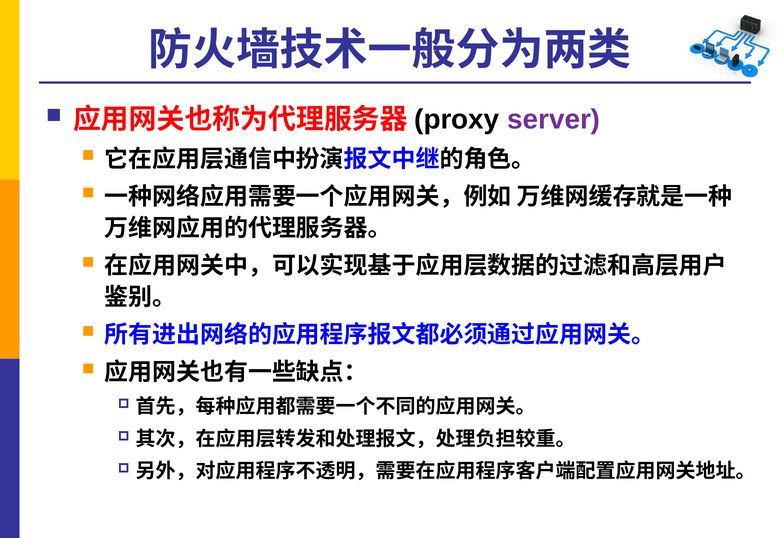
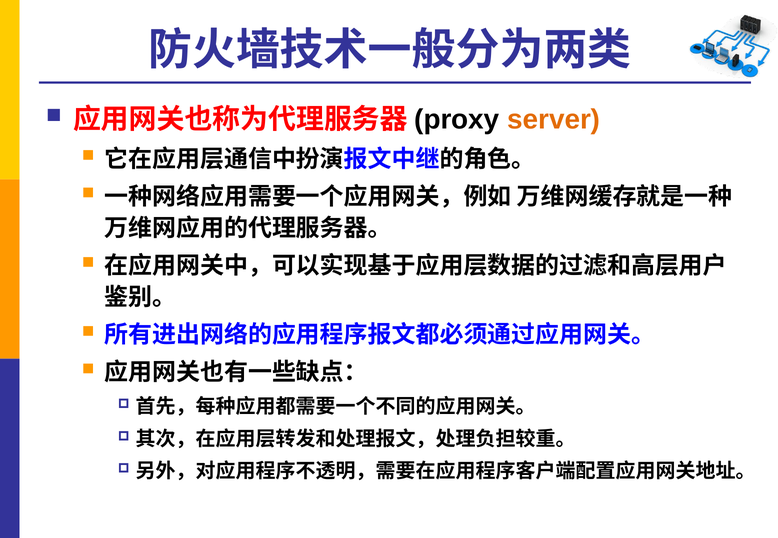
server colour: purple -> orange (554, 120)
